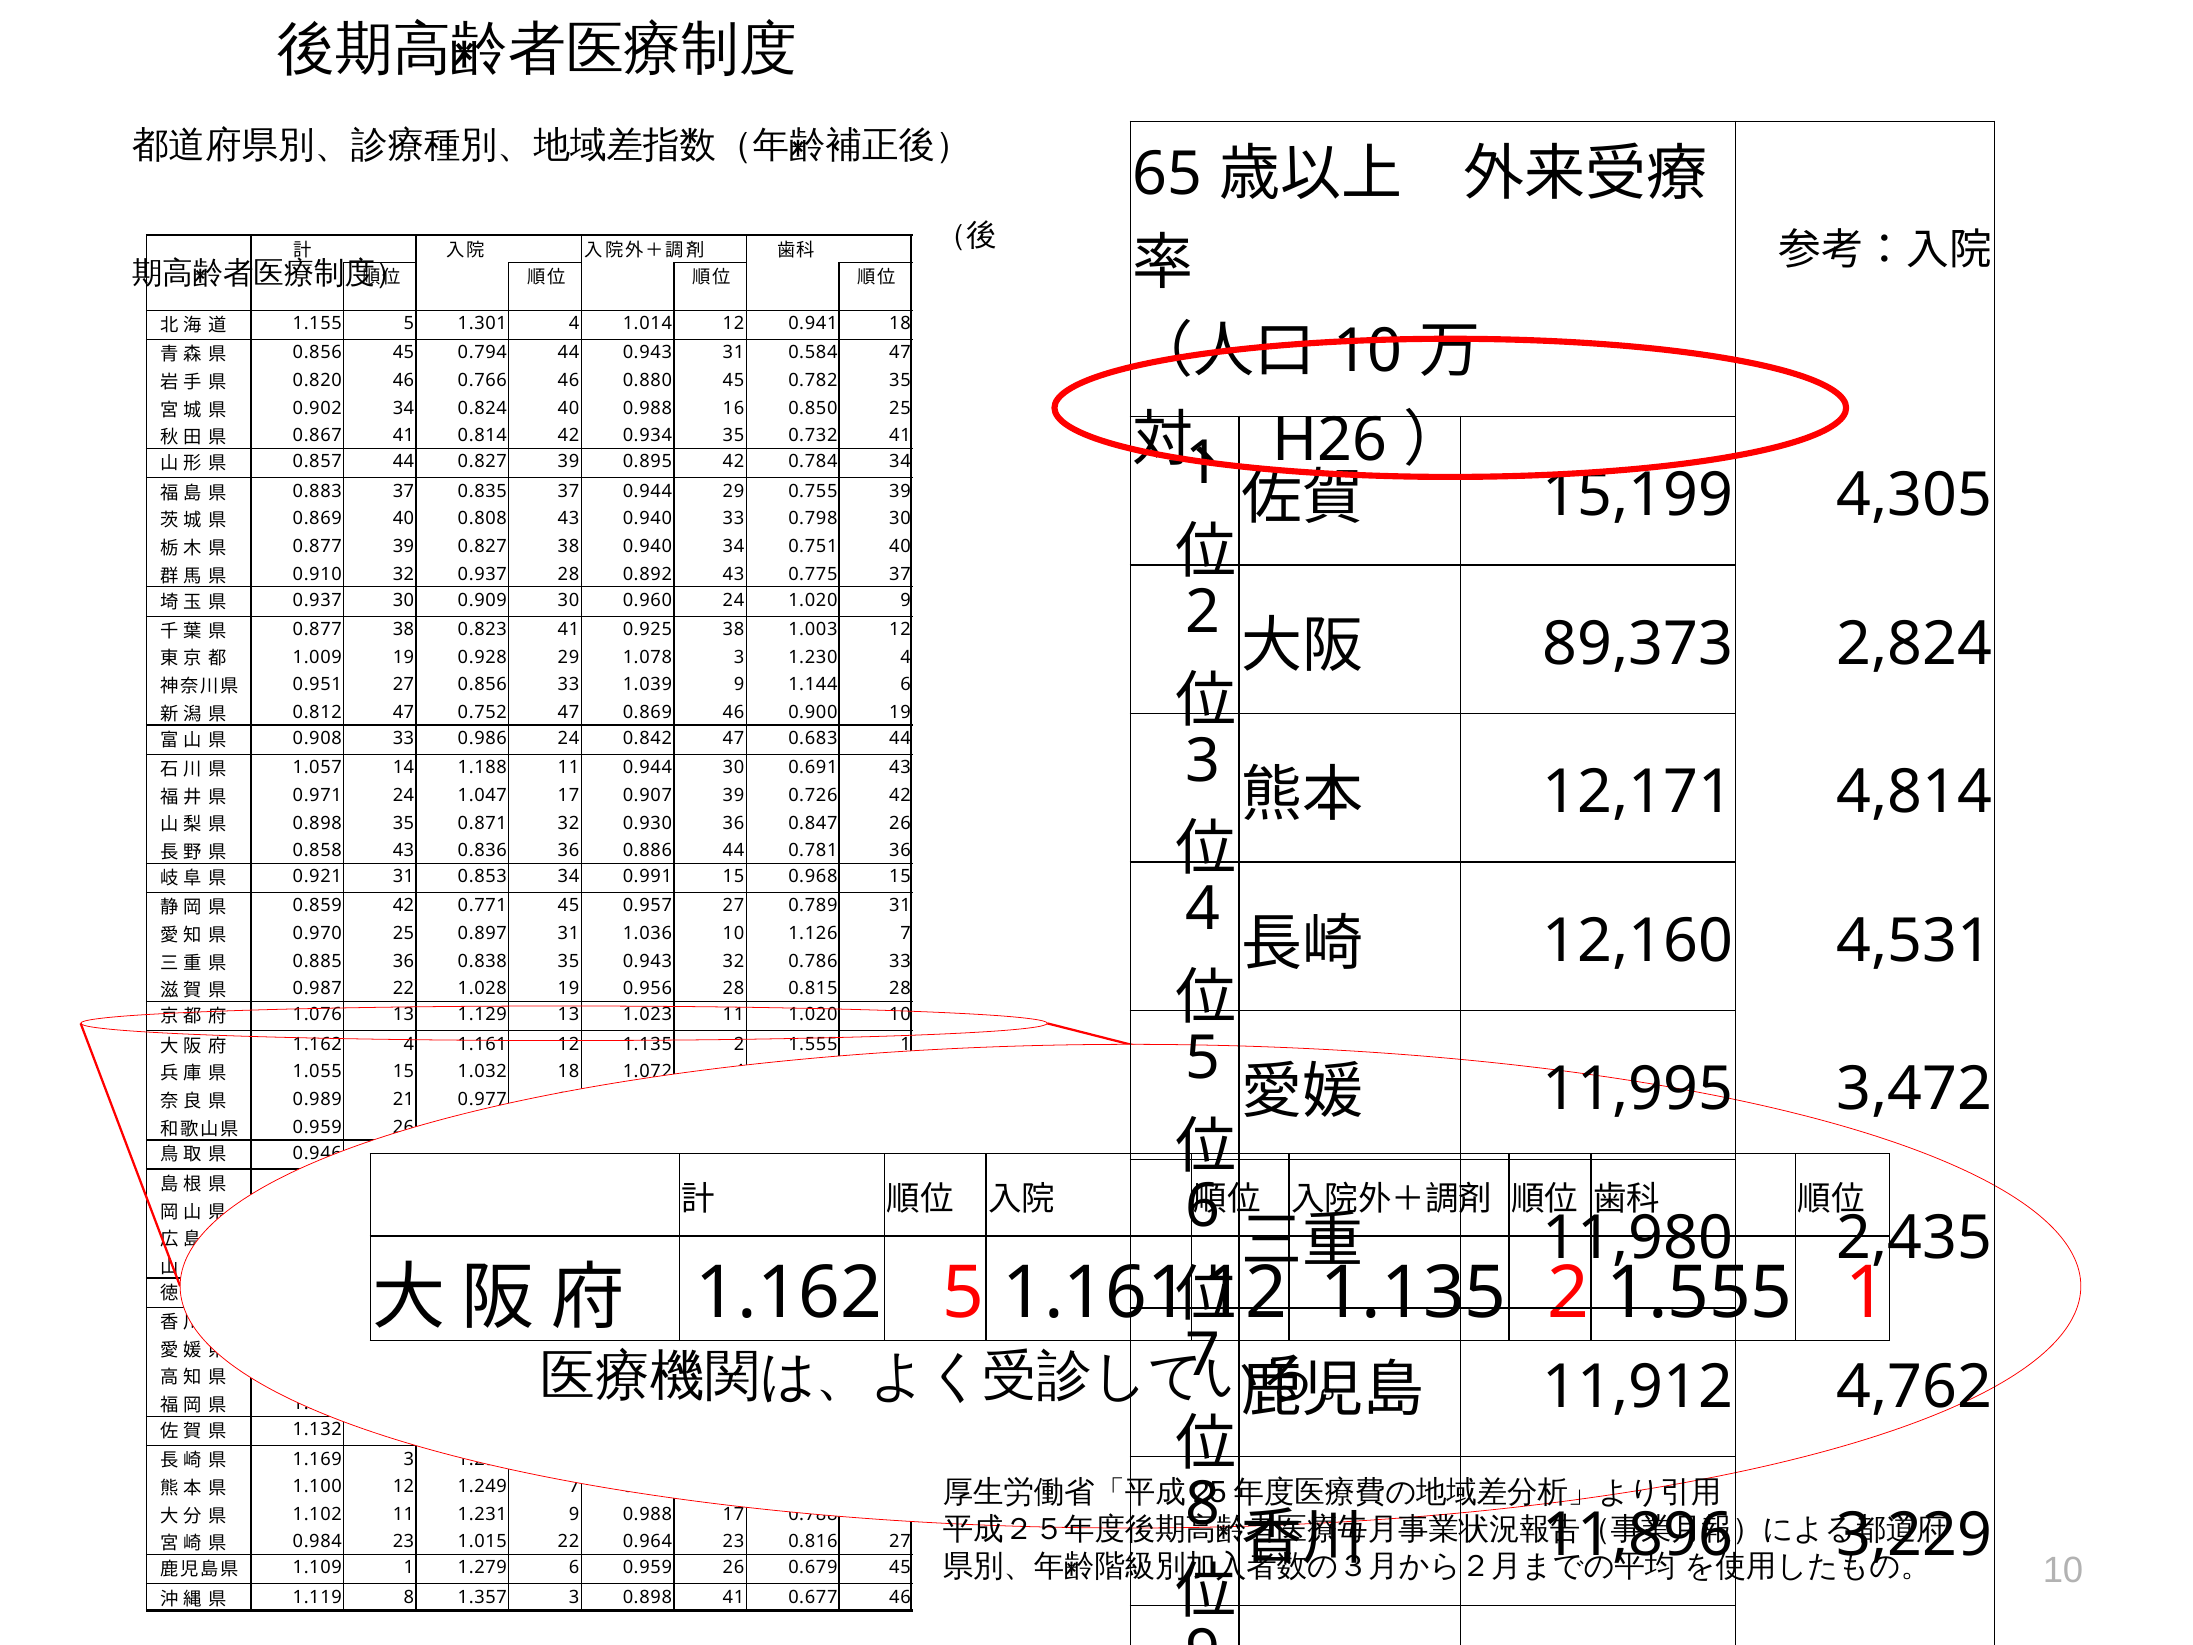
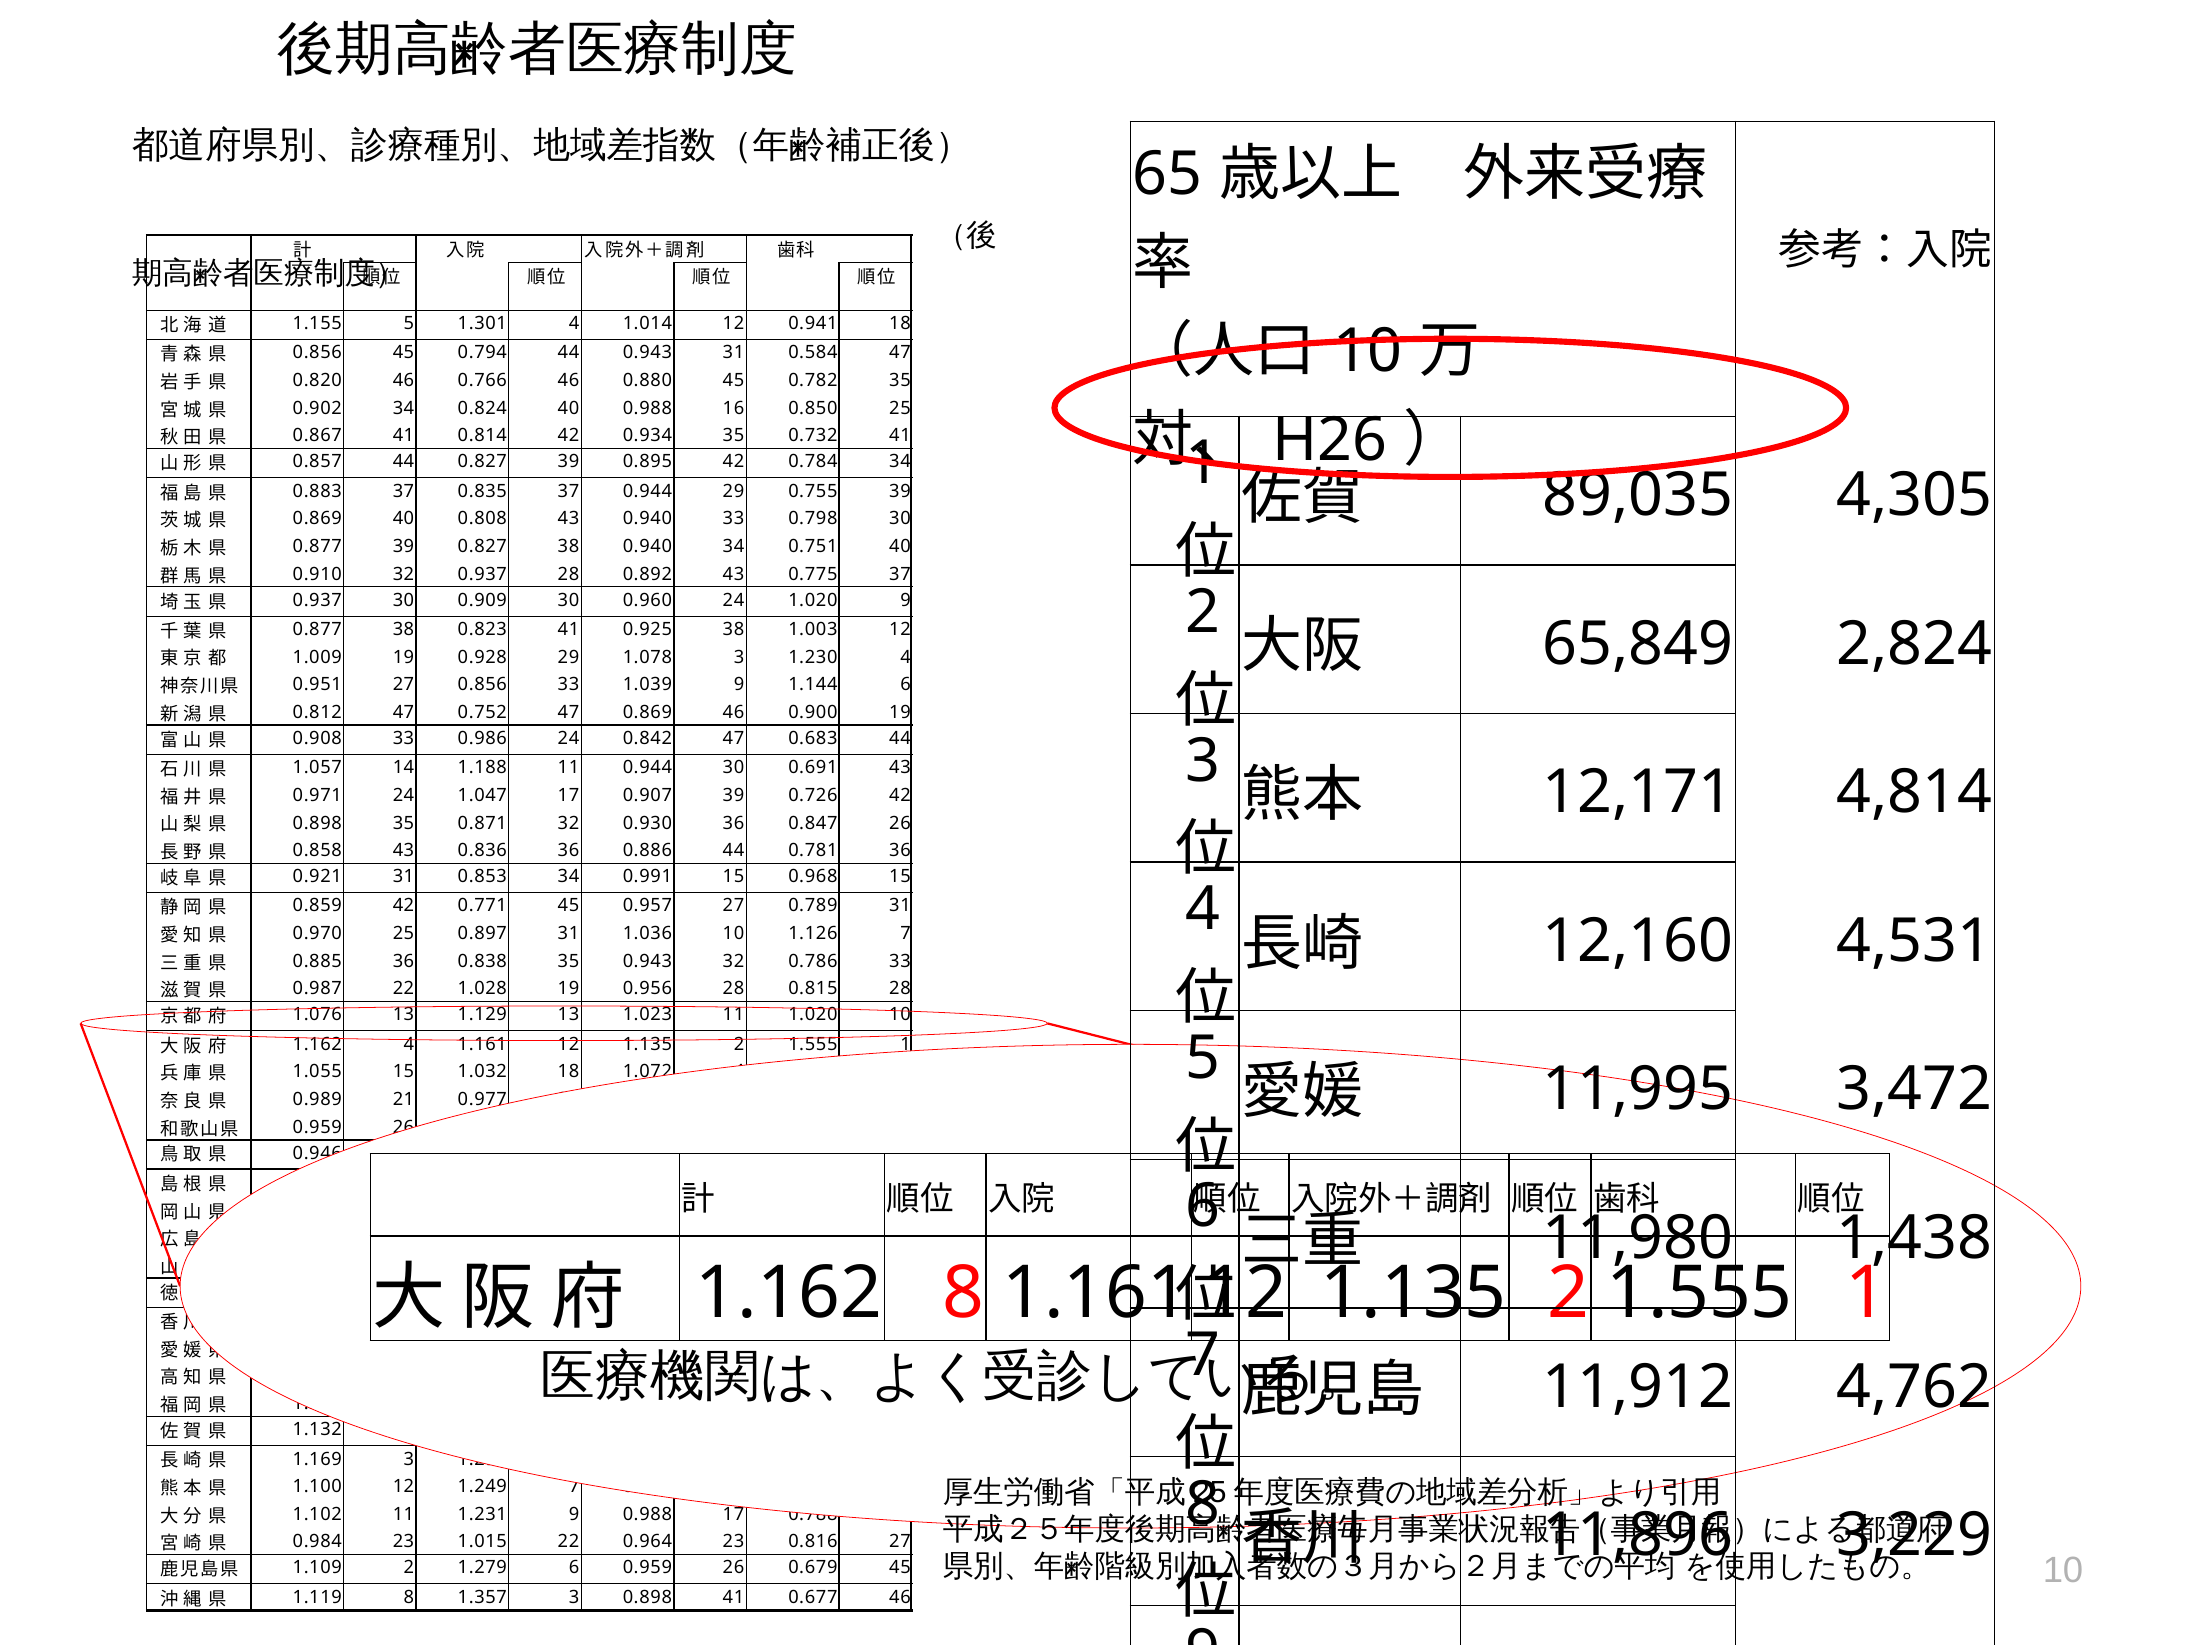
15,199: 15,199 -> 89,035 (1638, 495)
89,373: 89,373 -> 65,849 (1638, 644)
2,435: 2,435 -> 1,438 (1914, 1238)
5: 5 -> 8 (963, 1293)
1.109 1: 1 -> 2 (409, 1568)
